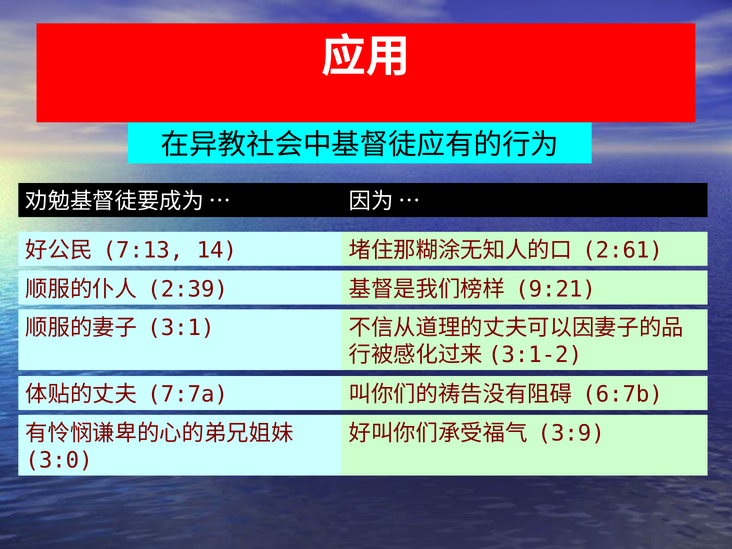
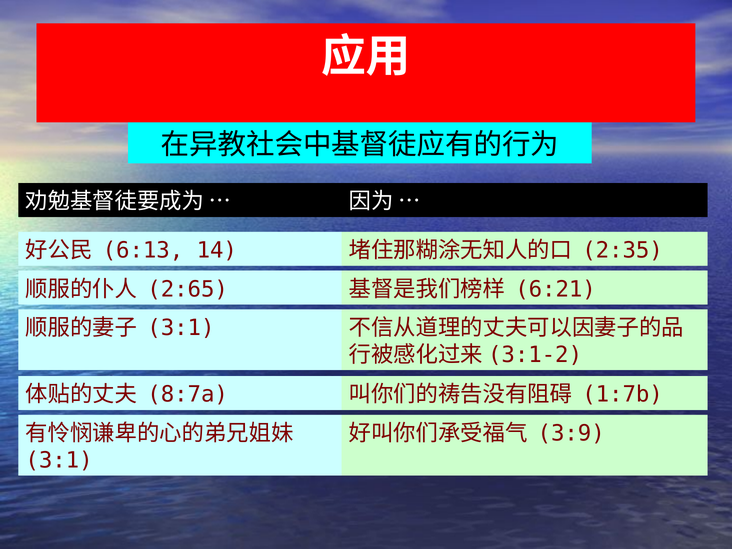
7:13: 7:13 -> 6:13 (143, 250)
2:61: 2:61 -> 2:35 (623, 250)
2:39: 2:39 -> 2:65 (188, 289)
9:21: 9:21 -> 6:21 (556, 289)
7:7a: 7:7a -> 8:7a (188, 395)
6:7b: 6:7b -> 1:7b (623, 395)
3:0: 3:0 -> 3:1 (59, 460)
